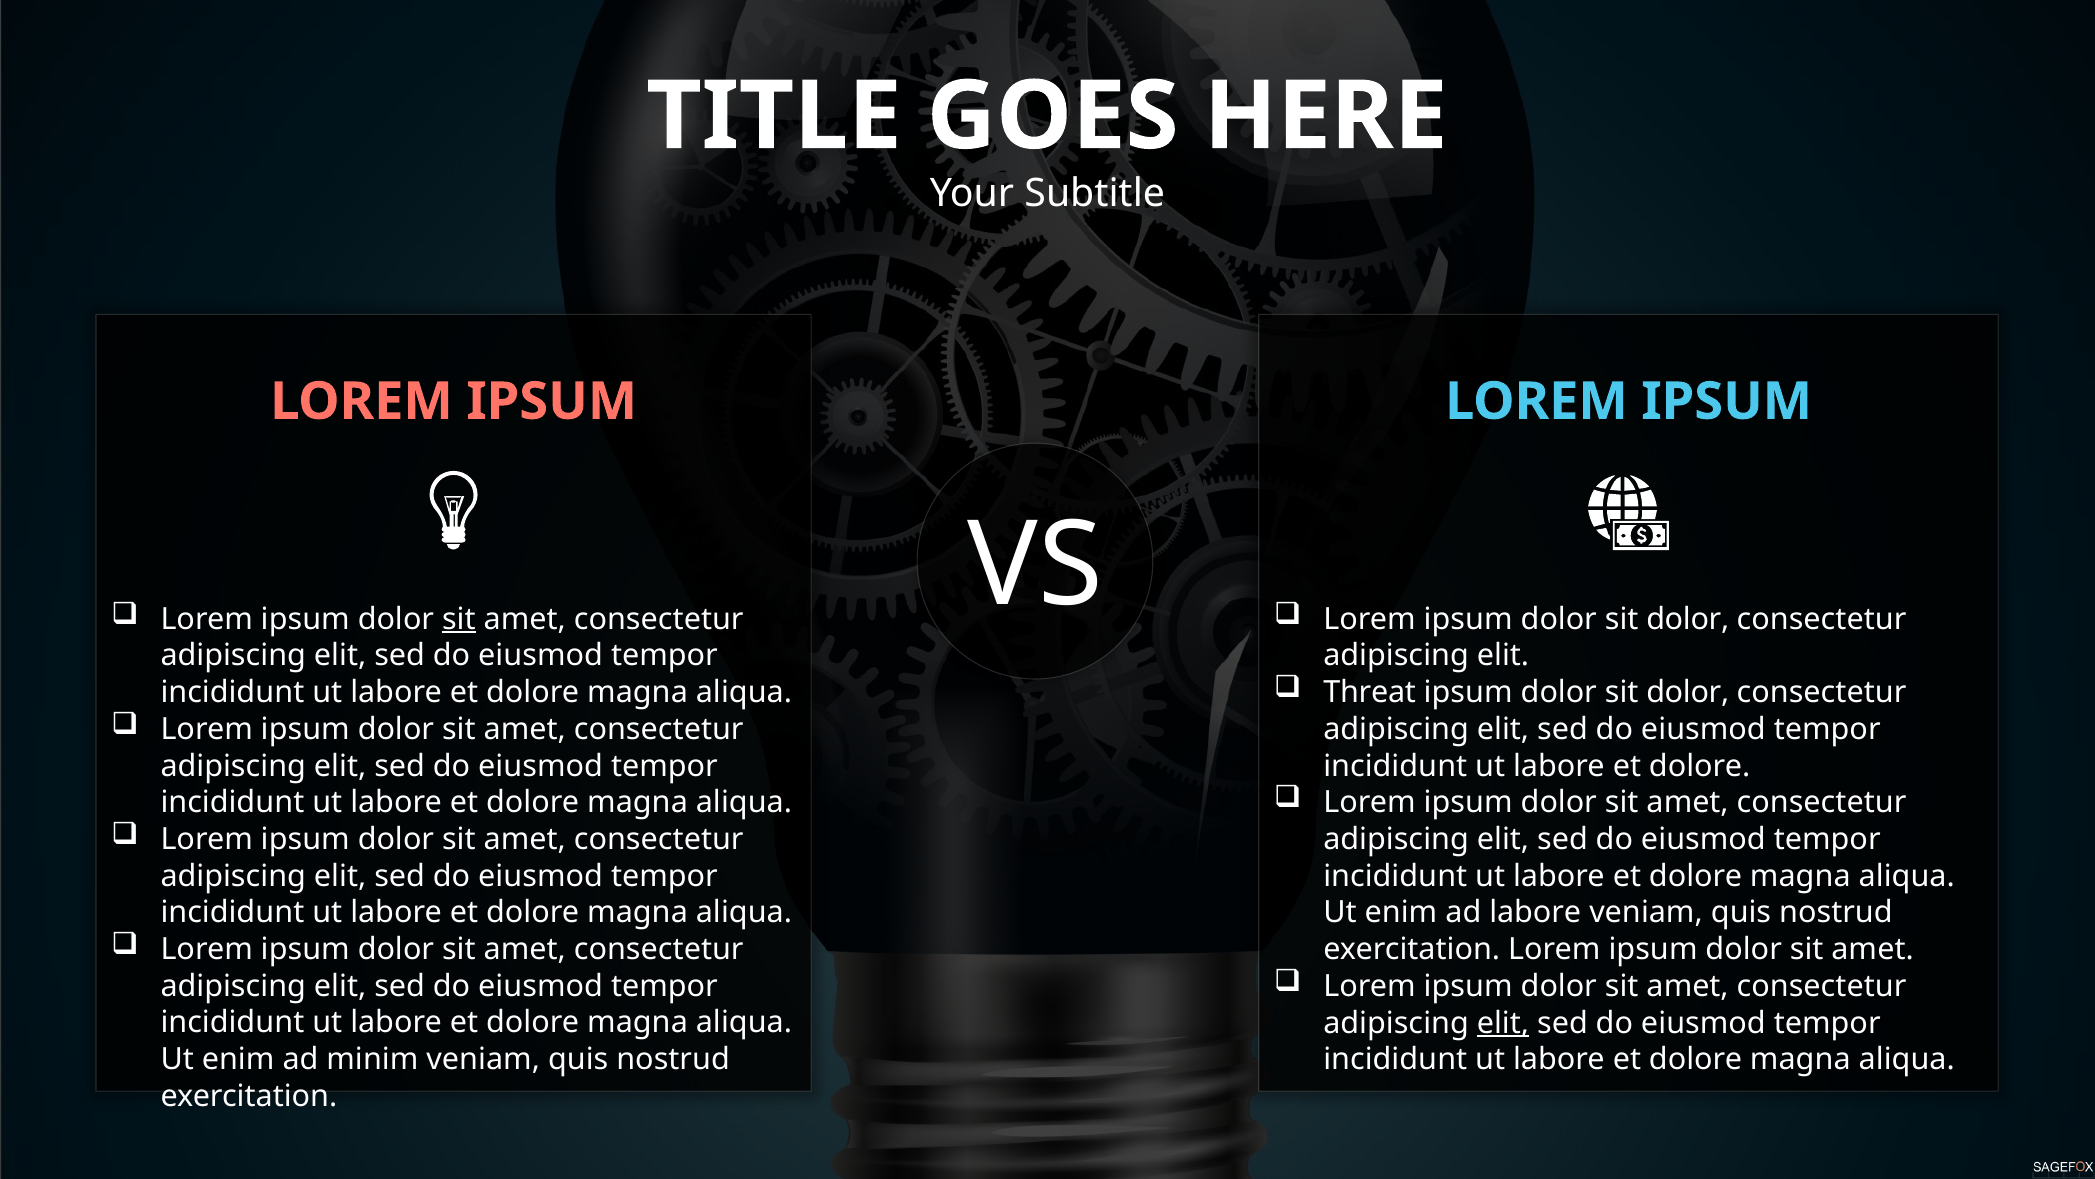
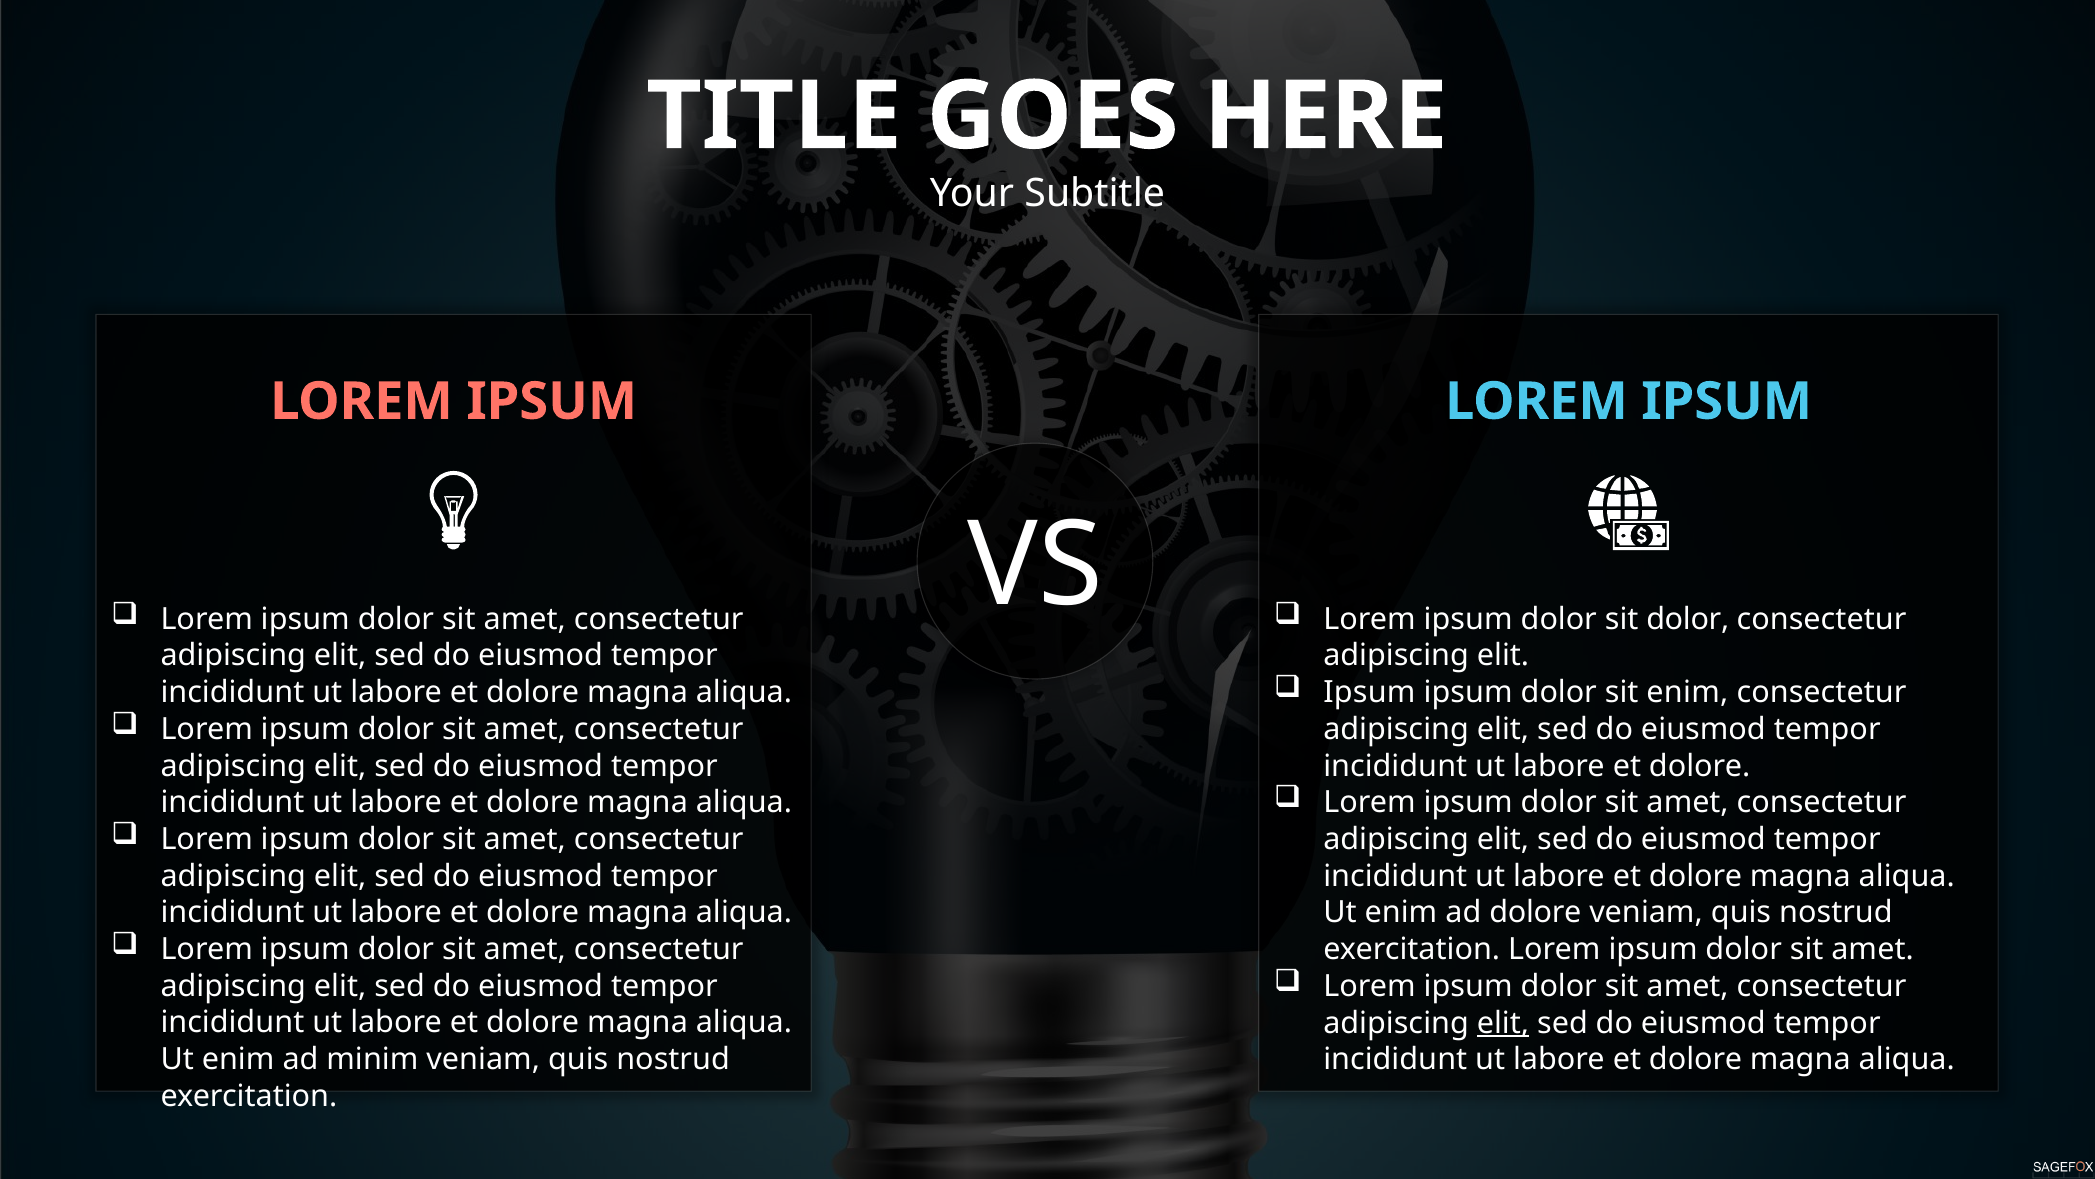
sit underline: present -> none (459, 619)
Threat: Threat -> Ipsum (1369, 692)
dolor: dolor -> enim (1687, 692)
ad labore: labore -> dolore (1535, 912)
